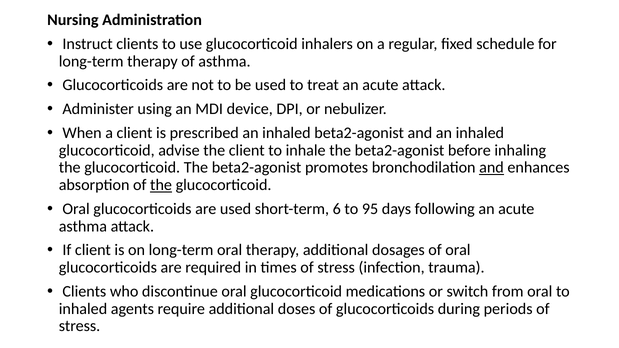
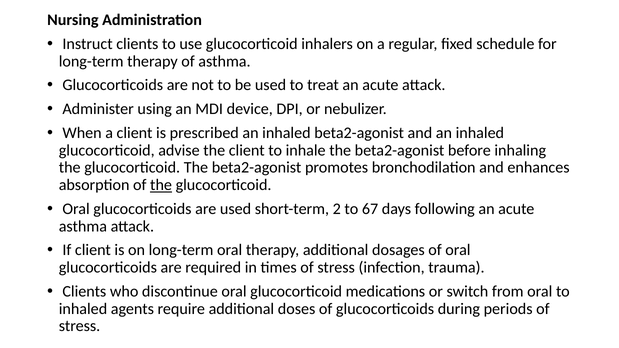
and underline: present -> none (492, 168)
6: 6 -> 2 (337, 209)
95: 95 -> 67 (370, 209)
